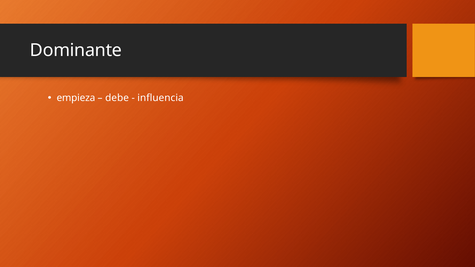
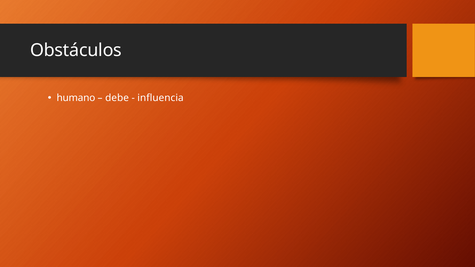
Dominante: Dominante -> Obstáculos (76, 50)
empieza: empieza -> humano (76, 98)
